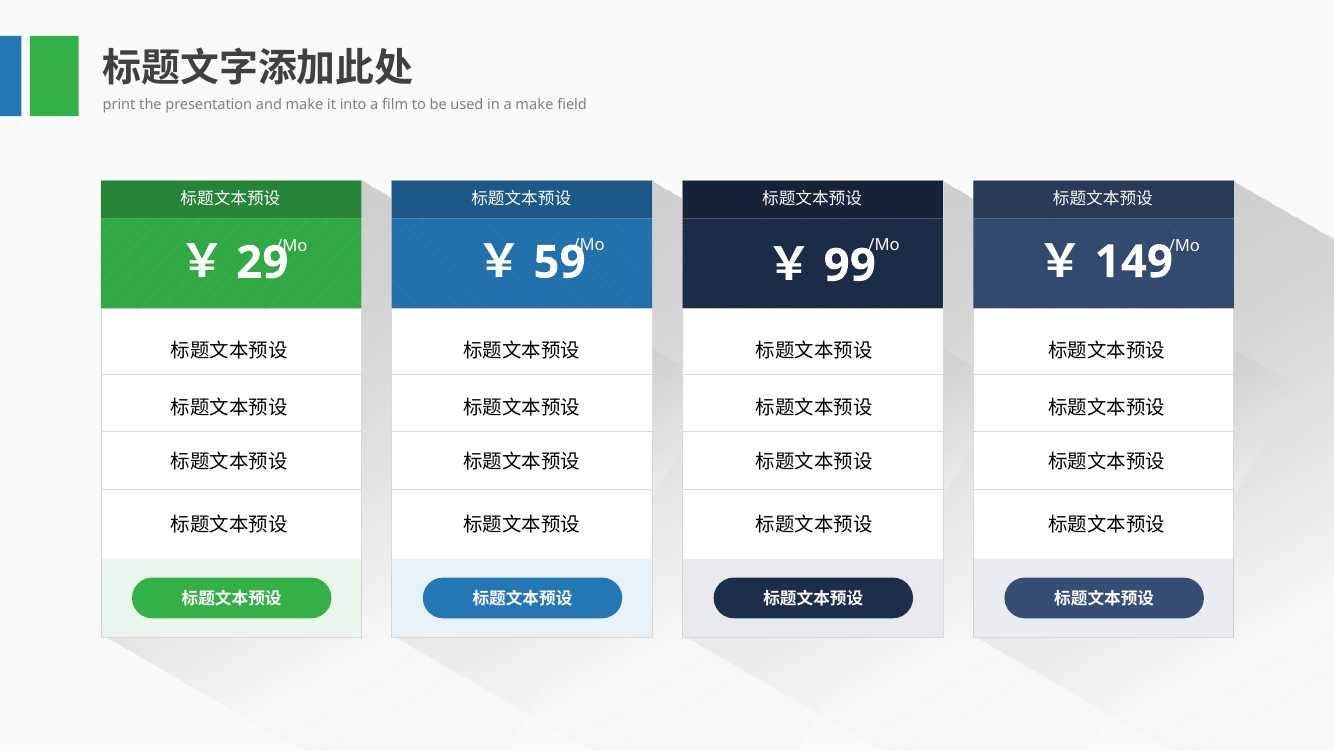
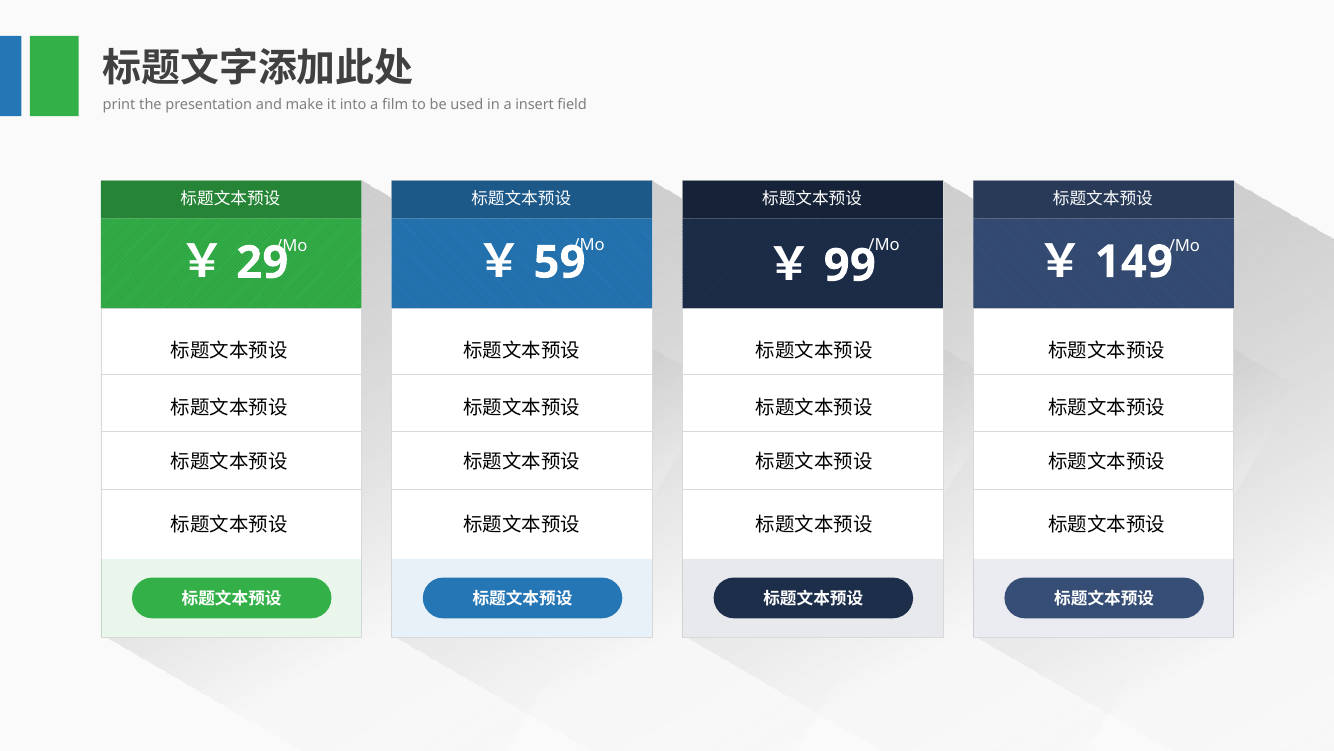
a make: make -> insert (535, 105)
